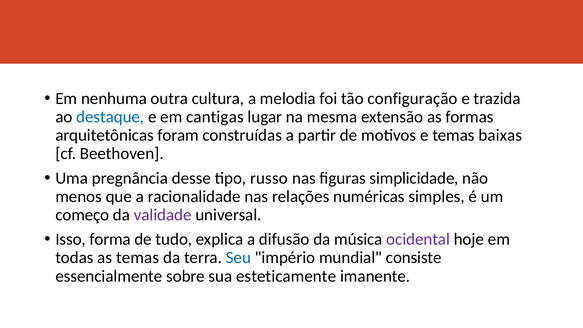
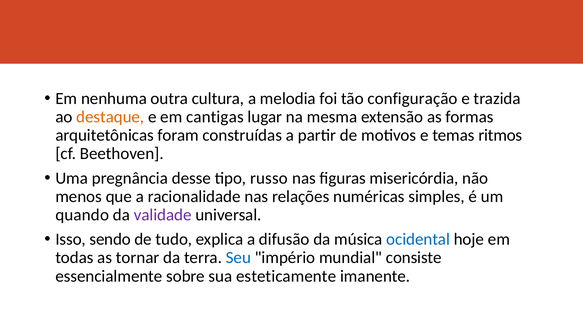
destaque colour: blue -> orange (110, 117)
baixas: baixas -> ritmos (500, 135)
simplicidade: simplicidade -> misericórdia (414, 178)
começo: começo -> quando (82, 215)
forma: forma -> sendo (110, 239)
ocidental colour: purple -> blue (418, 239)
as temas: temas -> tornar (138, 258)
